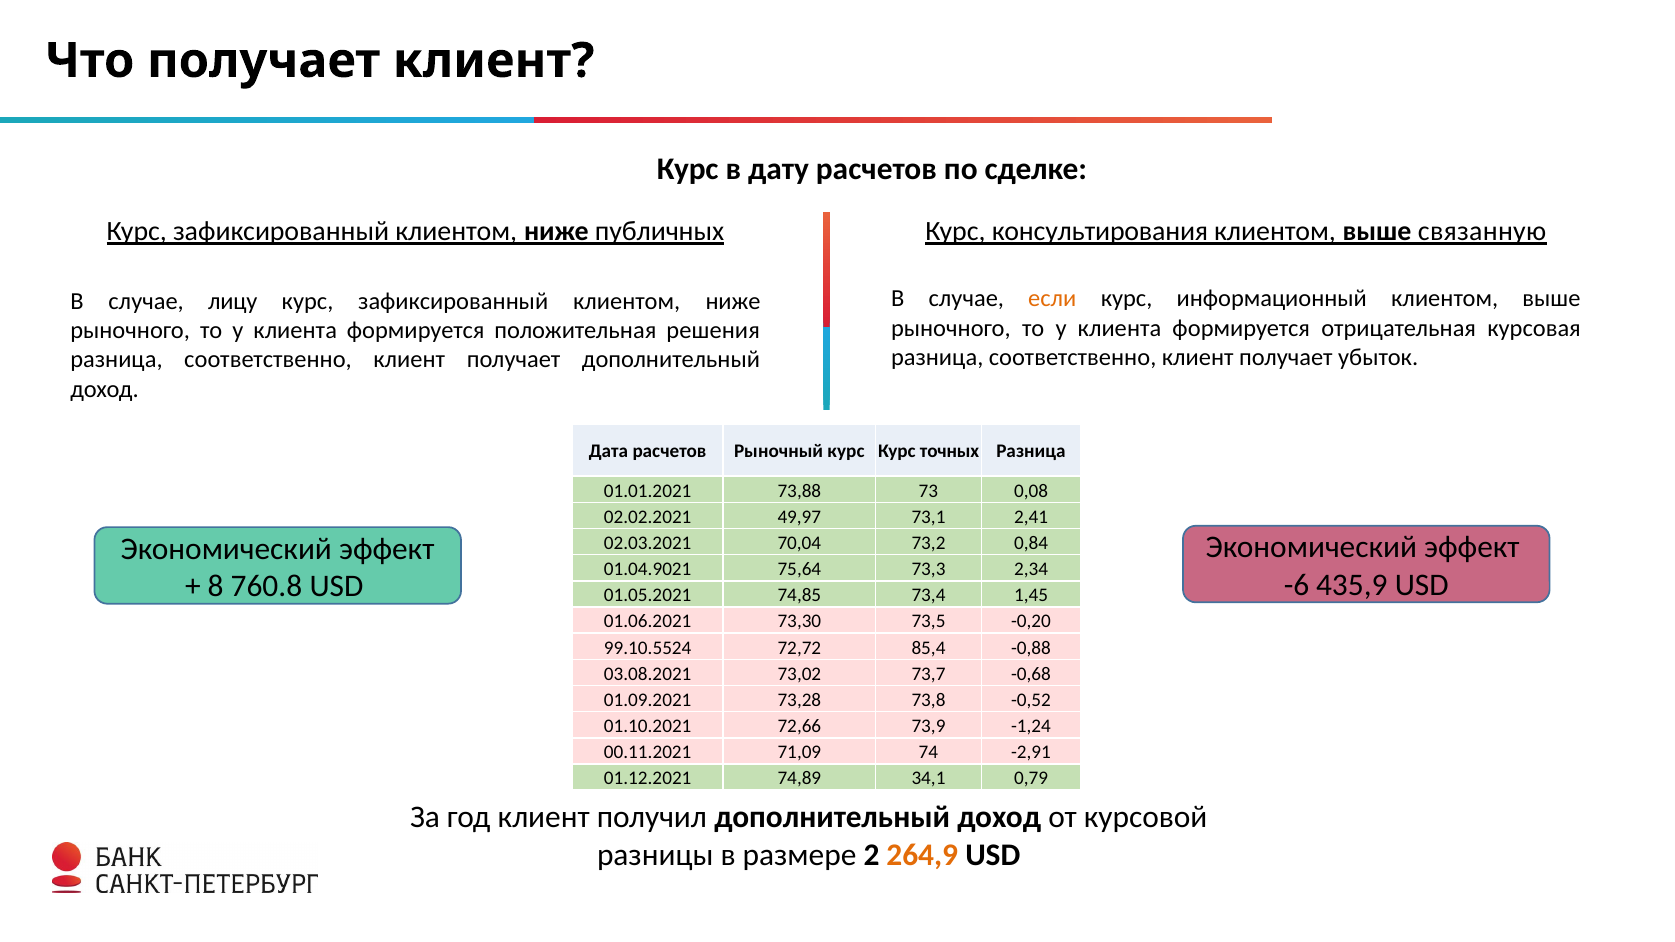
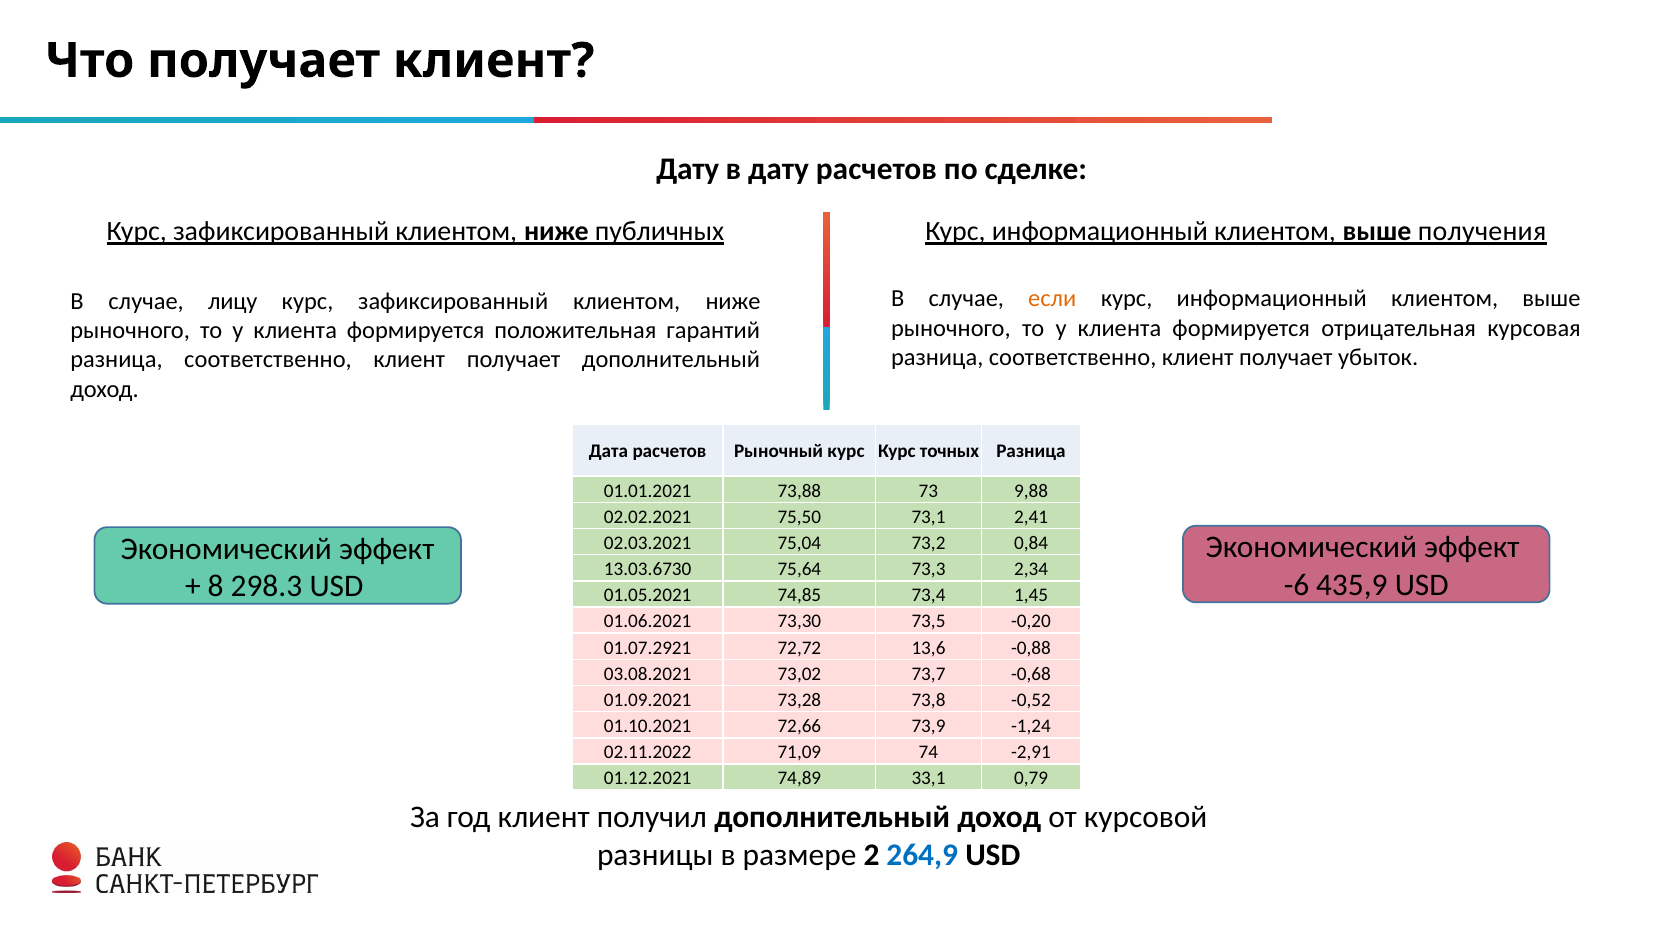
Курс: Курс -> Дату (688, 169)
консультирования: консультирования -> информационный (1100, 232)
связанную: связанную -> получения (1482, 232)
решения: решения -> гарантий (713, 331)
0,08: 0,08 -> 9,88 (1031, 491)
49,97: 49,97 -> 75,50 (799, 517)
70,04: 70,04 -> 75,04 (799, 543)
01.04.9021: 01.04.9021 -> 13.03.6730 (648, 569)
760.8: 760.8 -> 298.3 (266, 587)
99.10.5524: 99.10.5524 -> 01.07.2921 (648, 648)
85,4: 85,4 -> 13,6 (928, 648)
00.11.2021: 00.11.2021 -> 02.11.2022 (648, 753)
34,1: 34,1 -> 33,1 (928, 779)
264,9 colour: orange -> blue (922, 855)
